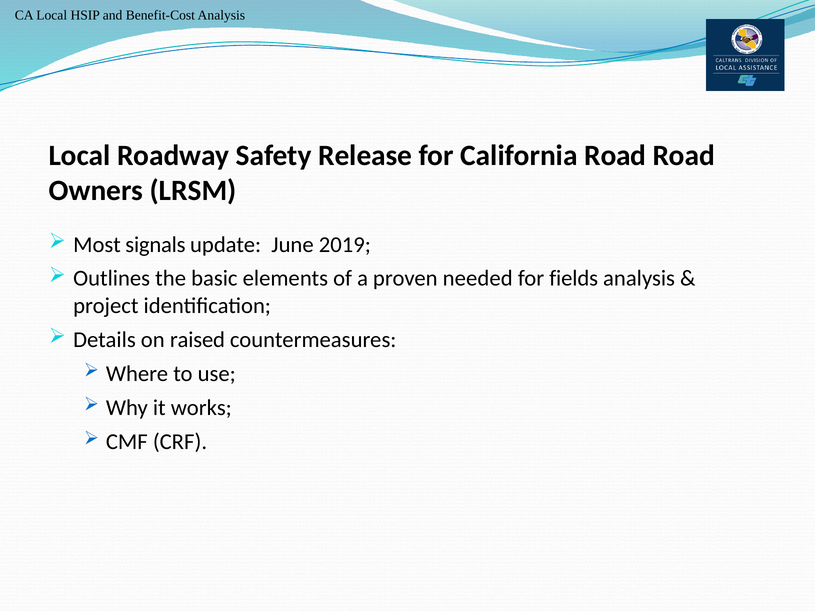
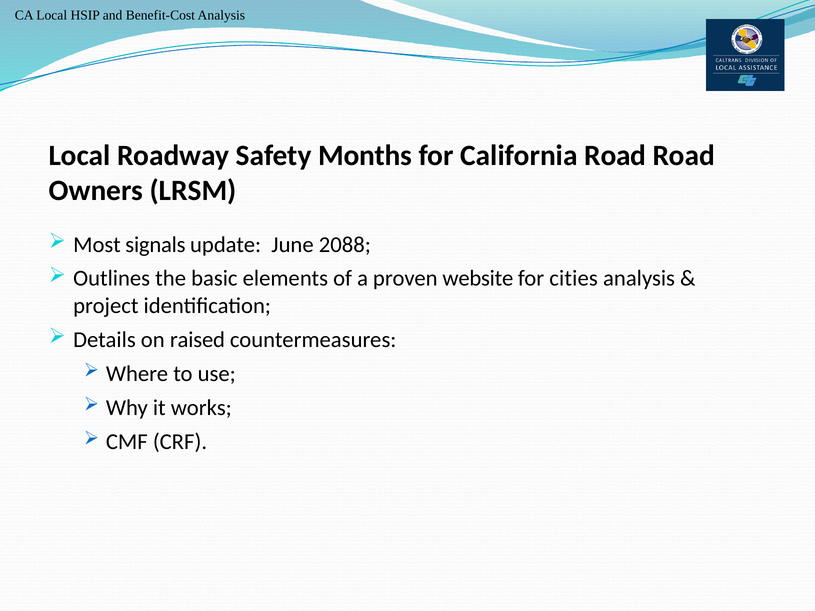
Release: Release -> Months (365, 156)
2019: 2019 -> 2088 (345, 245)
needed: needed -> website (478, 279)
fields: fields -> cities (574, 279)
